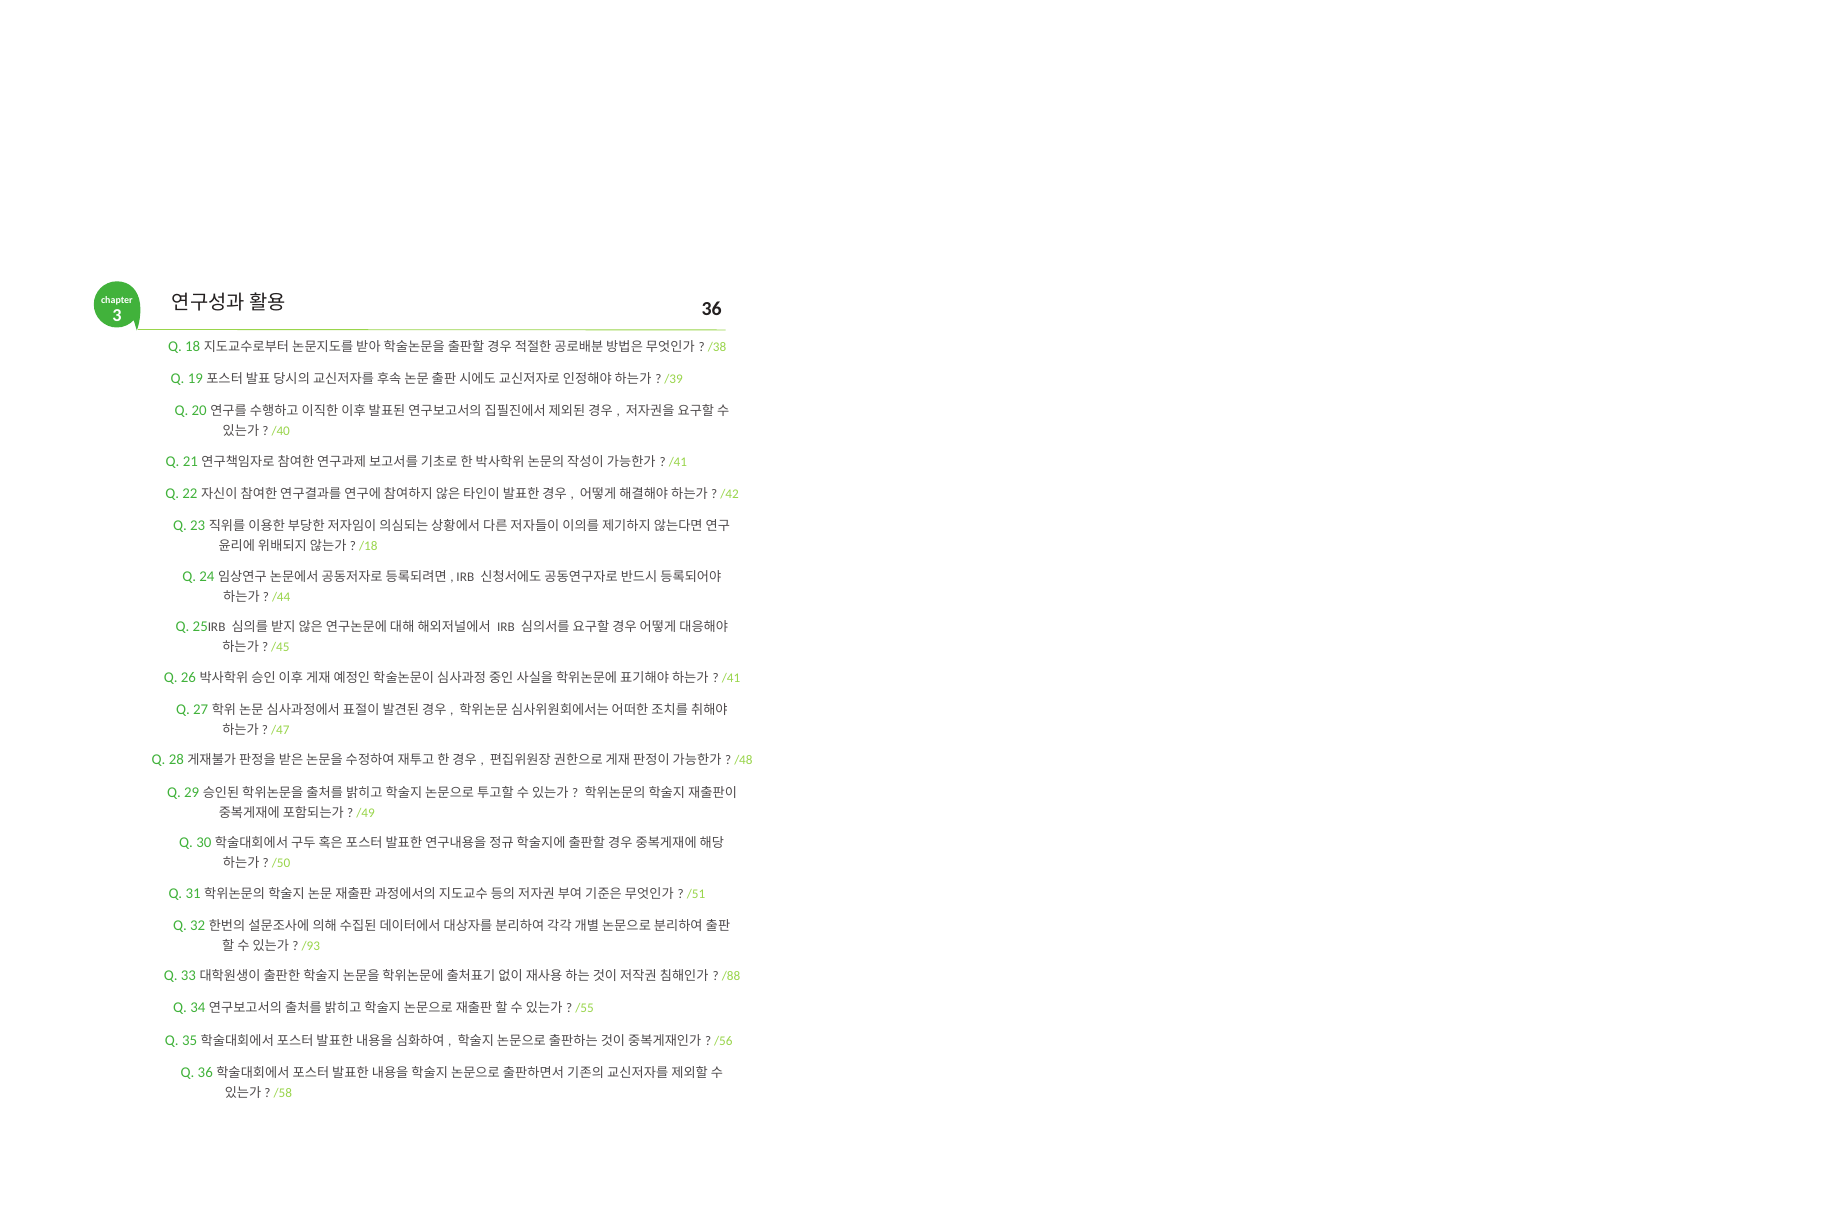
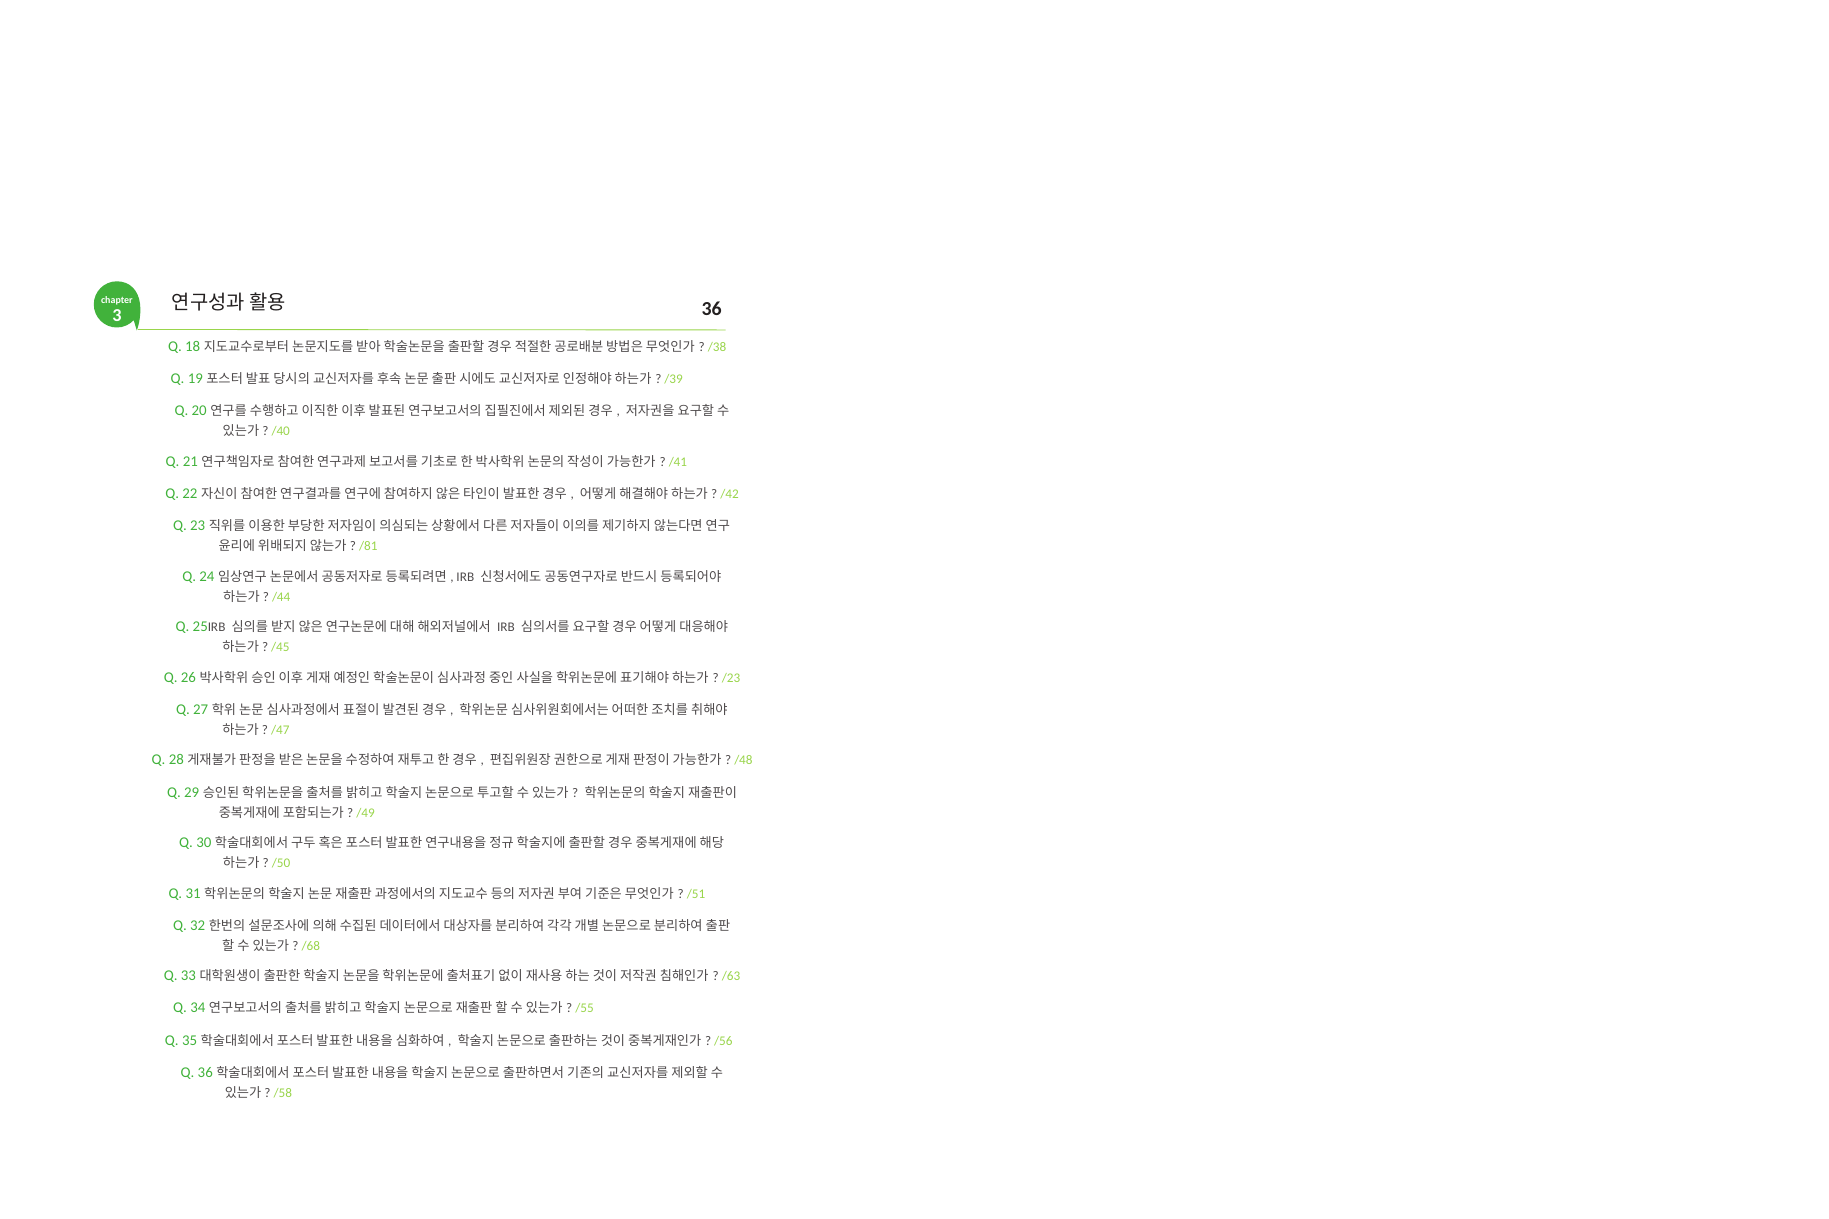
/18: /18 -> /81 (368, 546)
/41: /41 -> /23 (731, 678)
/93: /93 -> /68 (311, 946)
/88: /88 -> /63 (731, 977)
